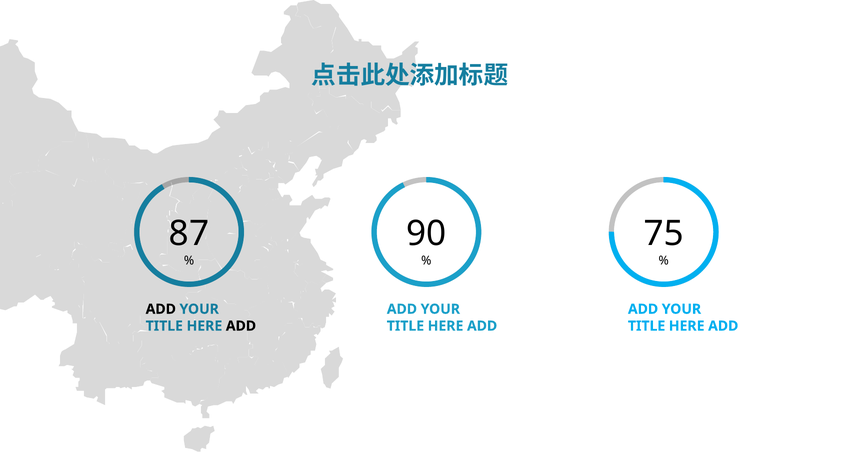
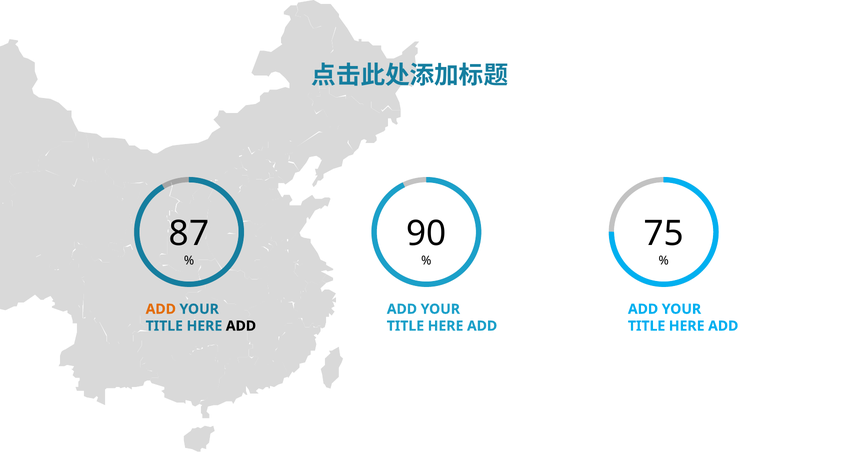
ADD colour: black -> orange (161, 309)
